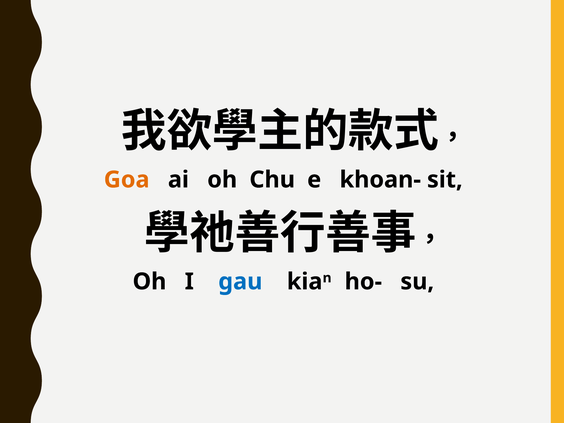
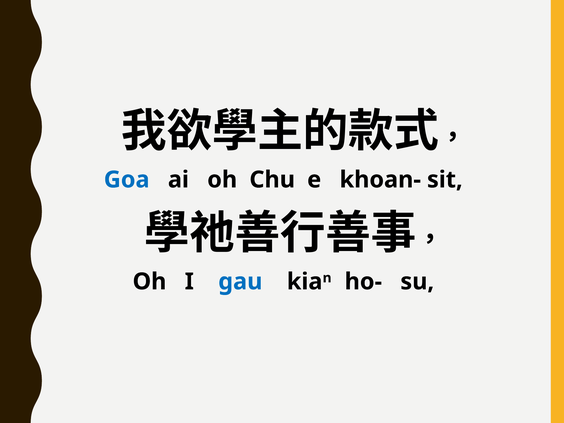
Goa colour: orange -> blue (127, 180)
